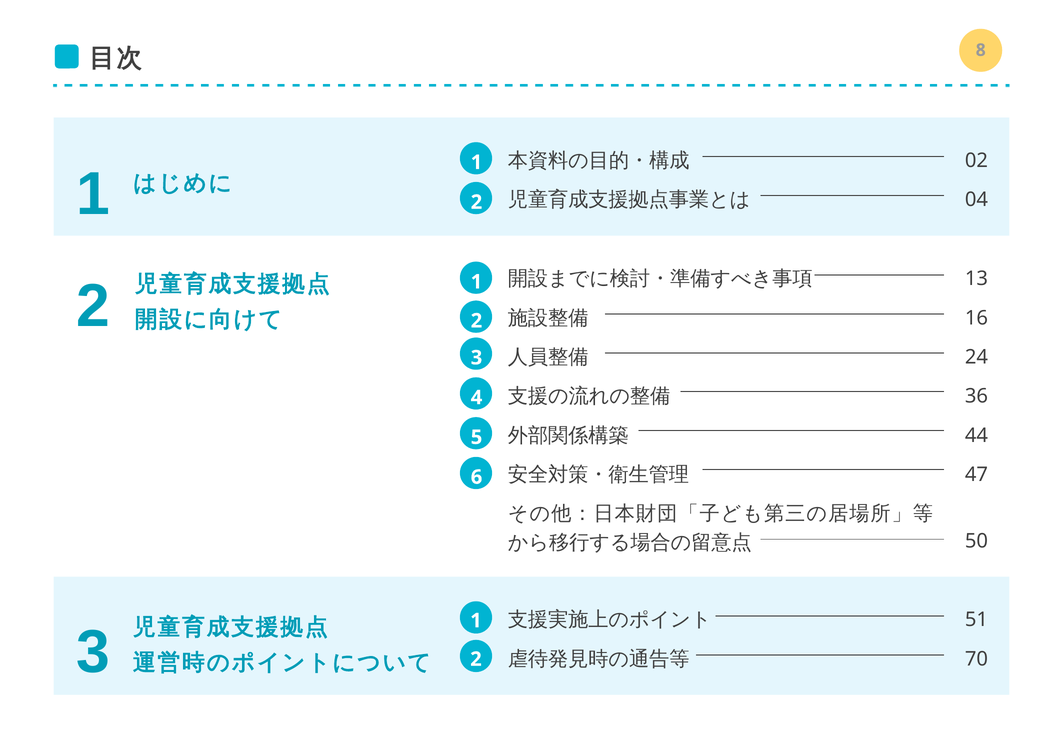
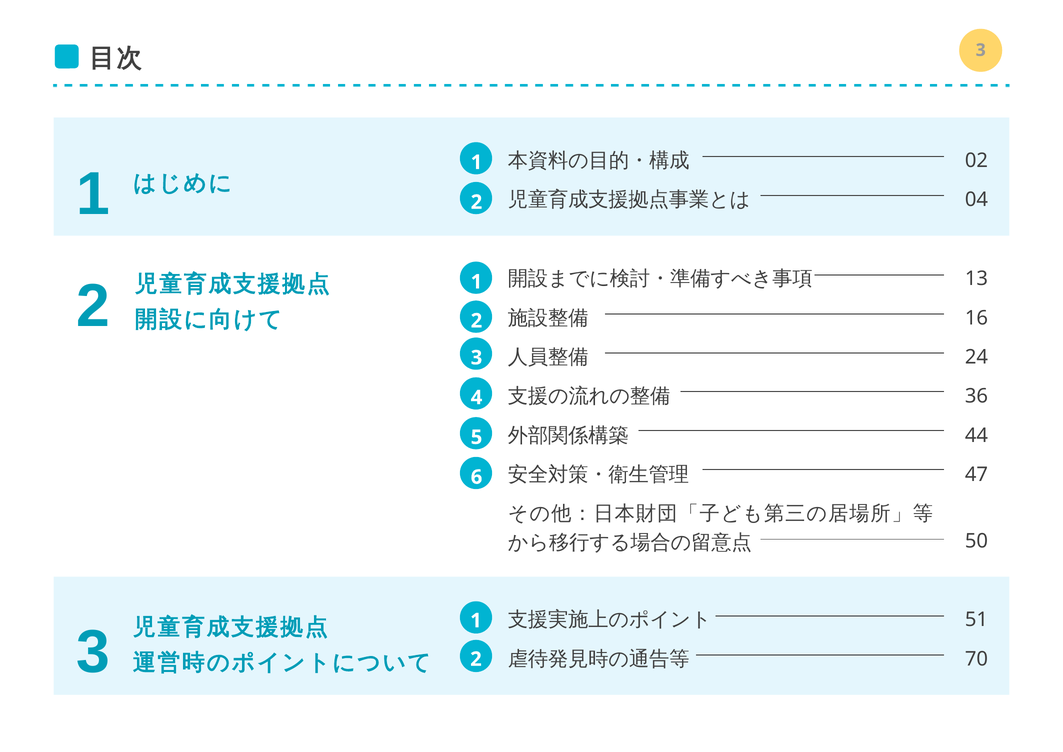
8: 8 -> 3 (981, 50)
